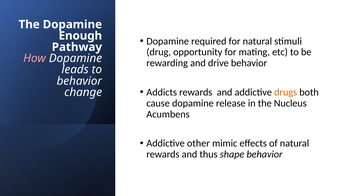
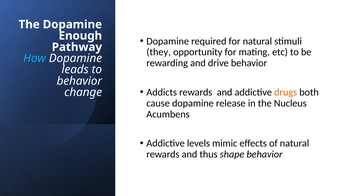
drug: drug -> they (159, 52)
How colour: pink -> light blue (35, 58)
other: other -> levels (198, 143)
